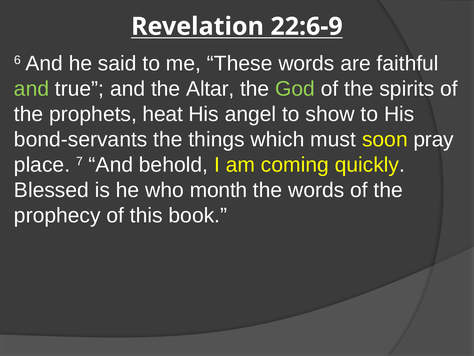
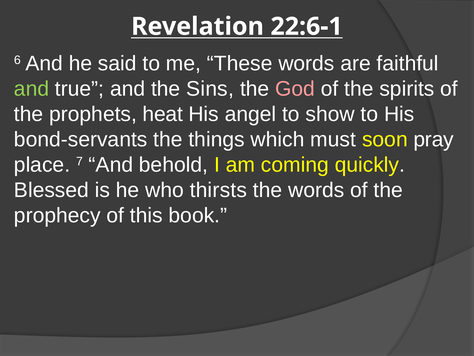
22:6-9: 22:6-9 -> 22:6-1 (307, 26)
Altar: Altar -> Sins (210, 89)
God colour: light green -> pink (295, 89)
month: month -> thirsts (218, 190)
